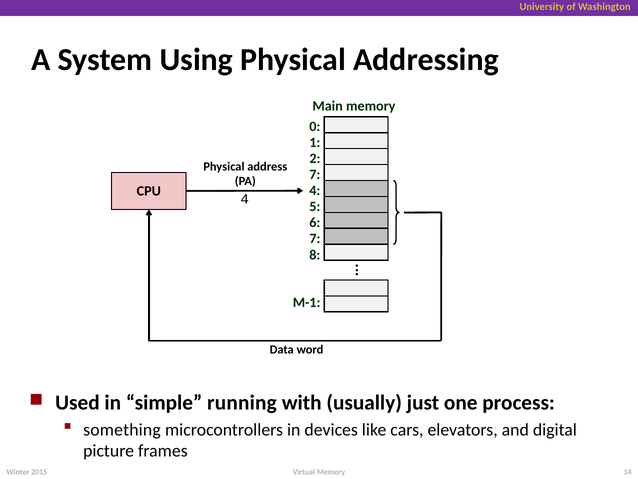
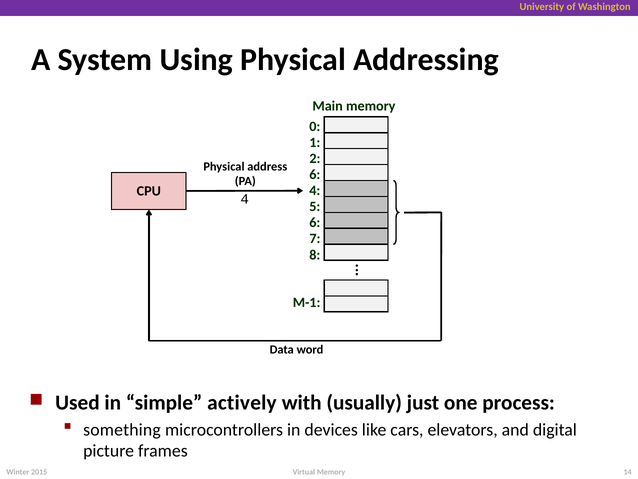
7: 7 -> 6 (315, 174)
running: running -> actively (242, 403)
